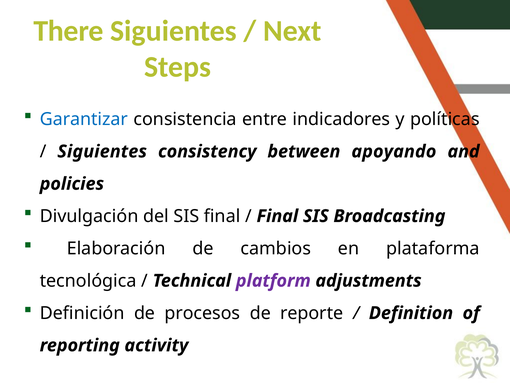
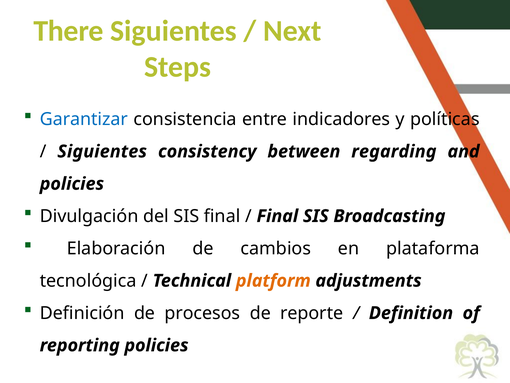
apoyando: apoyando -> regarding (394, 151)
platform colour: purple -> orange (273, 280)
reporting activity: activity -> policies (156, 345)
